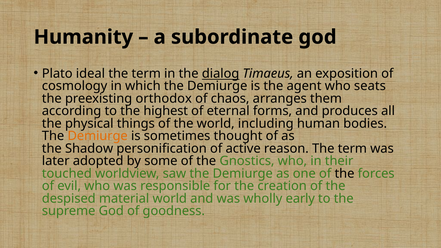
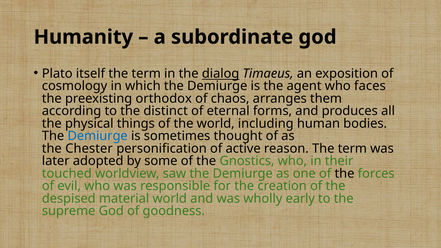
ideal: ideal -> itself (90, 73)
seats: seats -> faces (370, 86)
highest: highest -> distinct (166, 111)
Demiurge colour: orange -> blue (98, 136)
Shadow: Shadow -> Chester (89, 149)
